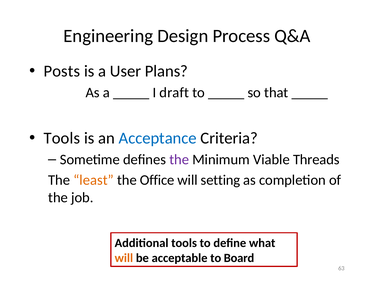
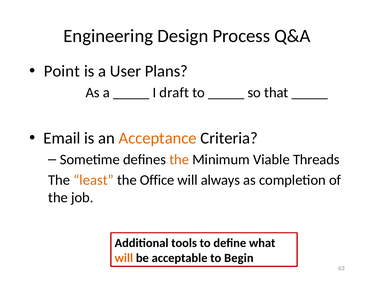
Posts: Posts -> Point (62, 71)
Tools: Tools -> Email (62, 138)
Acceptance colour: blue -> orange (158, 138)
the colour: purple -> orange (179, 159)
setting: setting -> always (221, 180)
Board: Board -> Begin (239, 258)
